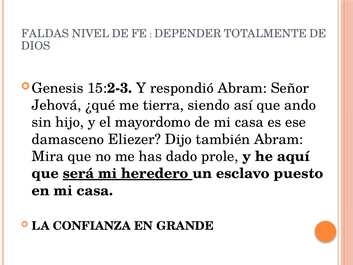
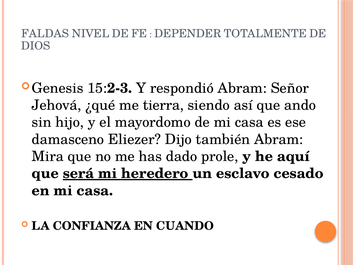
puesto: puesto -> cesado (299, 173)
GRANDE: GRANDE -> CUANDO (185, 226)
